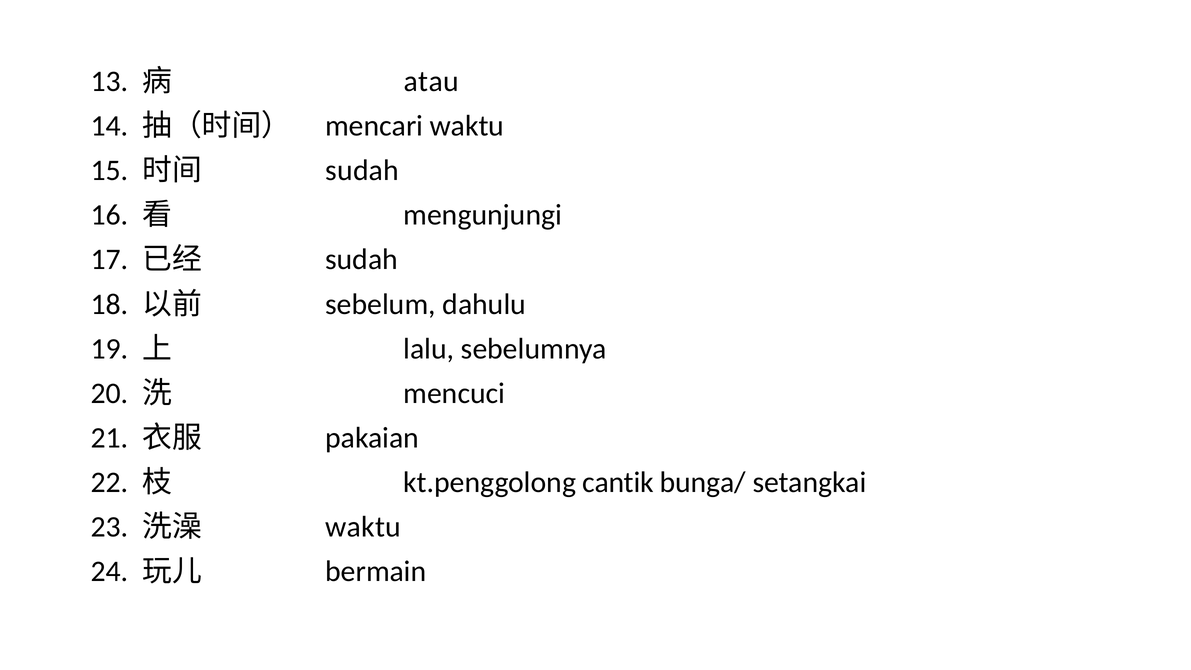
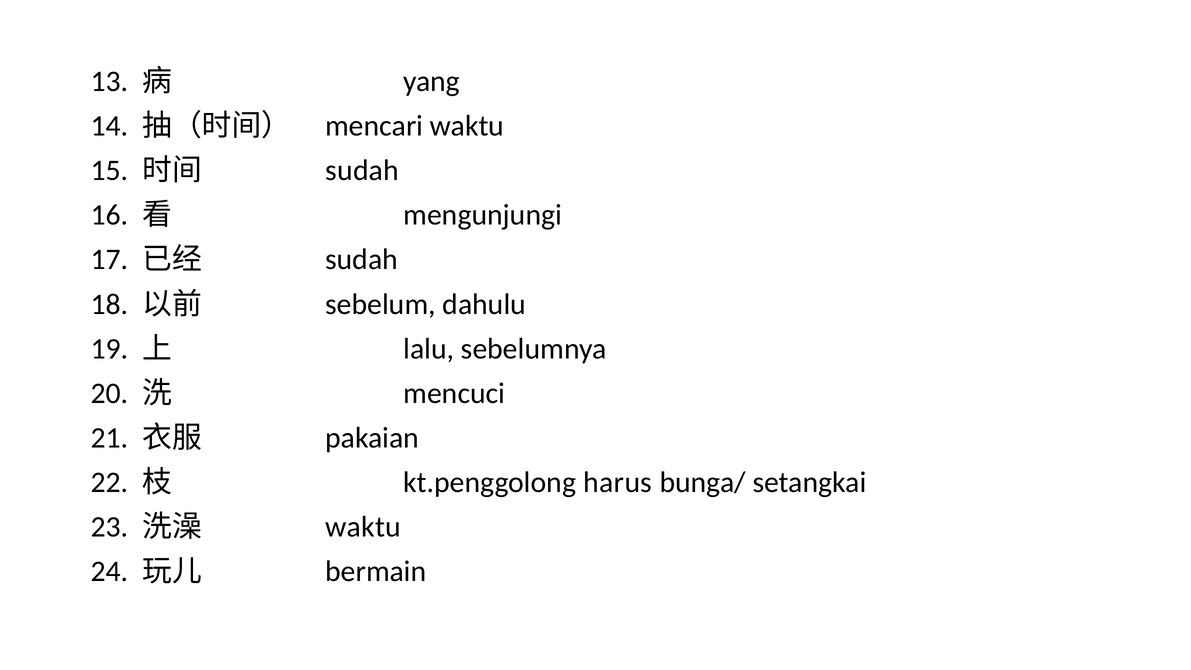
atau: atau -> yang (432, 81)
cantik: cantik -> harus (618, 482)
